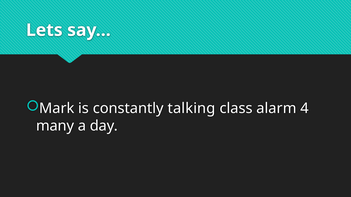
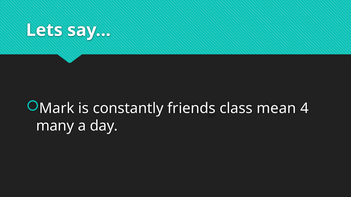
talking: talking -> friends (192, 109)
alarm: alarm -> mean (276, 109)
